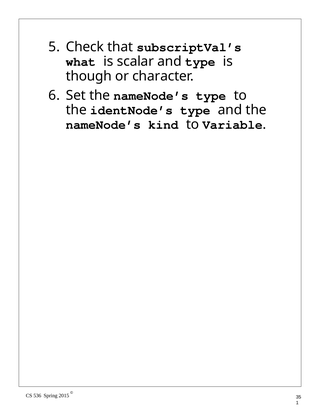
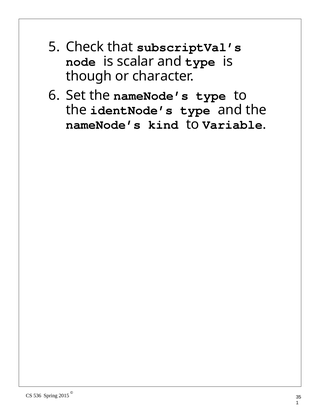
what: what -> node (81, 62)
